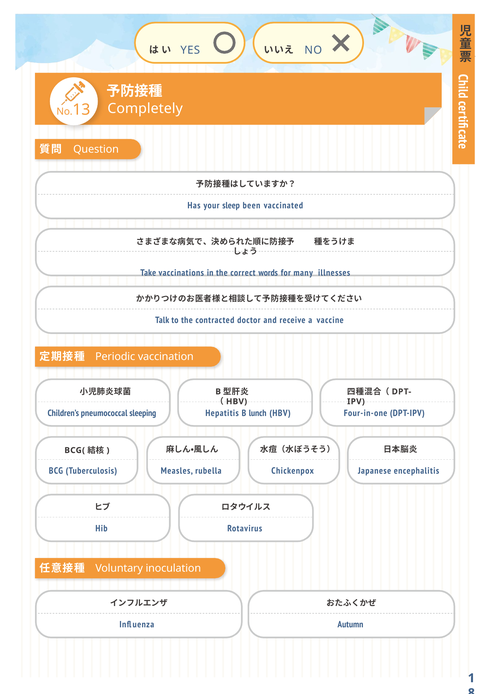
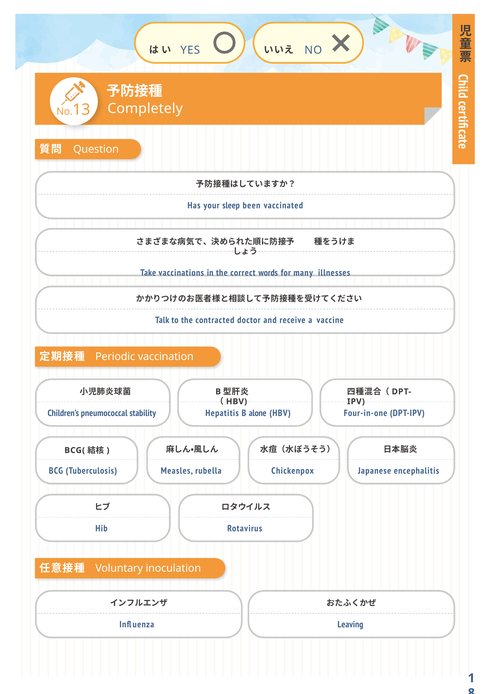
sleeping: sleeping -> stability (143, 413)
lunch: lunch -> alone (258, 413)
Autumn: Autumn -> Leaving (350, 624)
